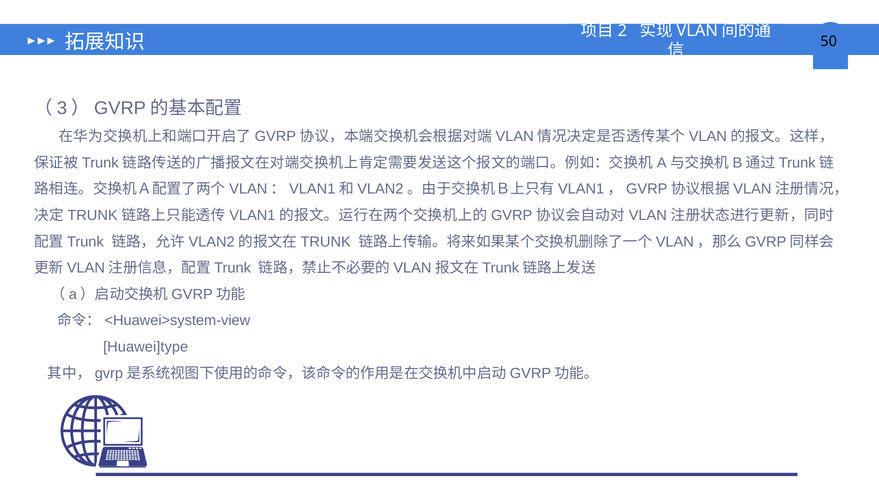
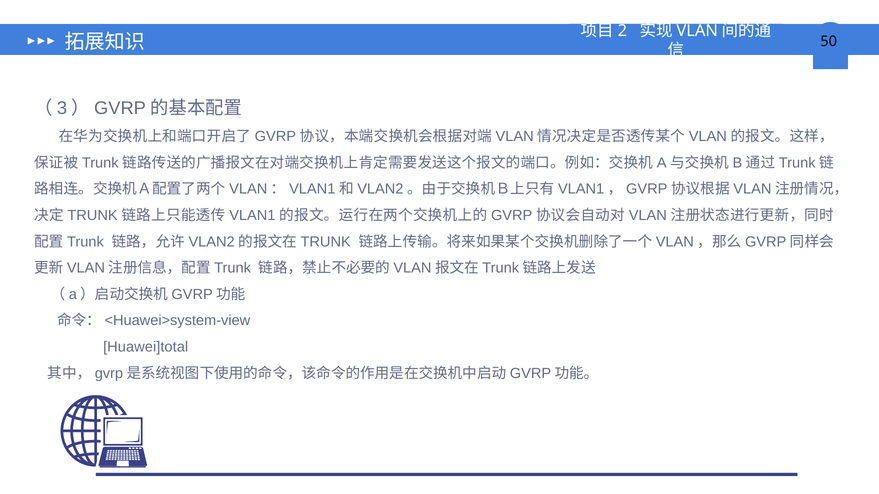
Huawei]type: Huawei]type -> Huawei]total (146, 347)
